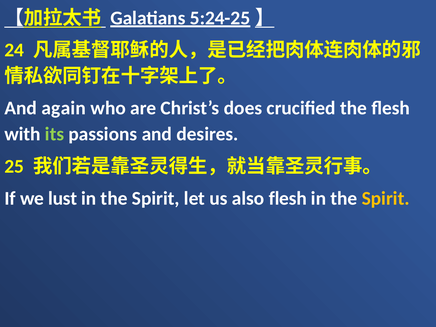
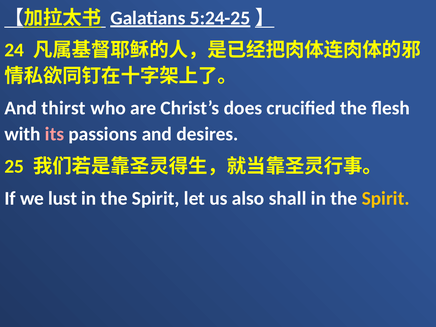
again: again -> thirst (64, 108)
its colour: light green -> pink (55, 134)
also flesh: flesh -> shall (288, 198)
